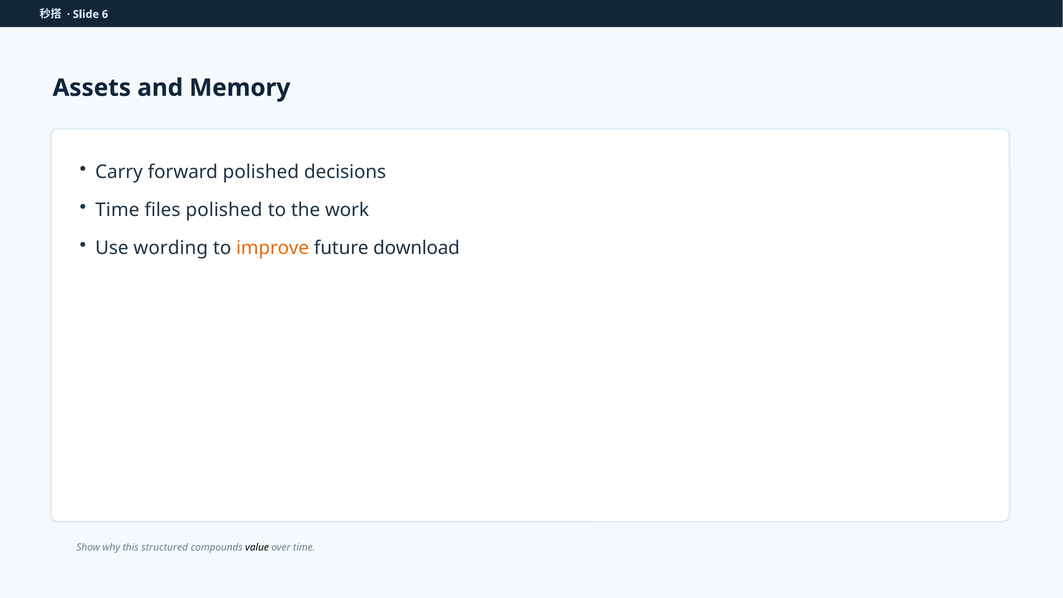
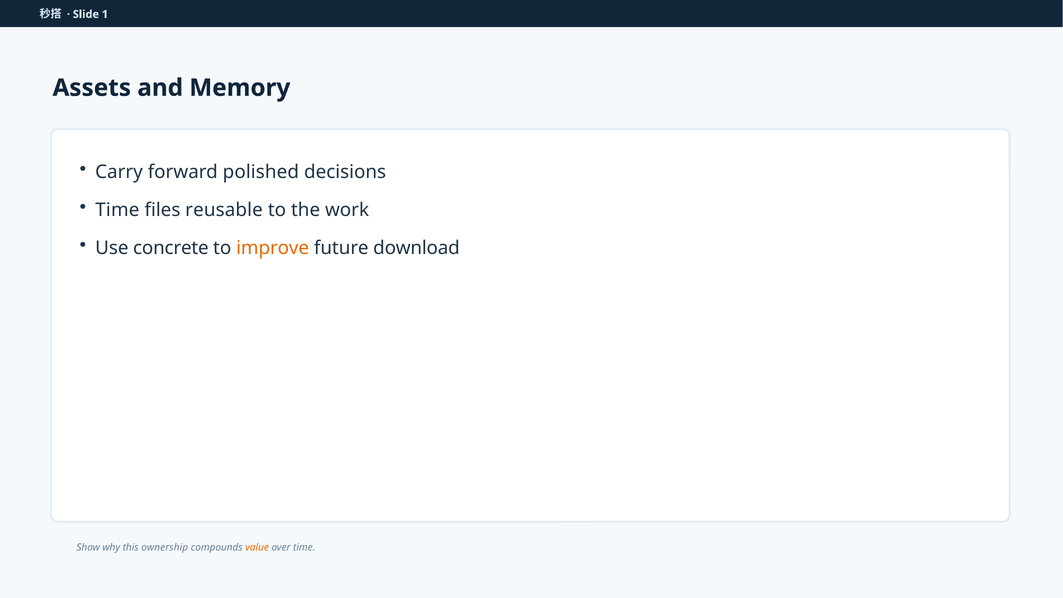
6: 6 -> 1 (105, 14)
files polished: polished -> reusable (224, 210)
wording: wording -> concrete (171, 248)
structured: structured -> ownership (165, 548)
value colour: black -> orange (257, 548)
